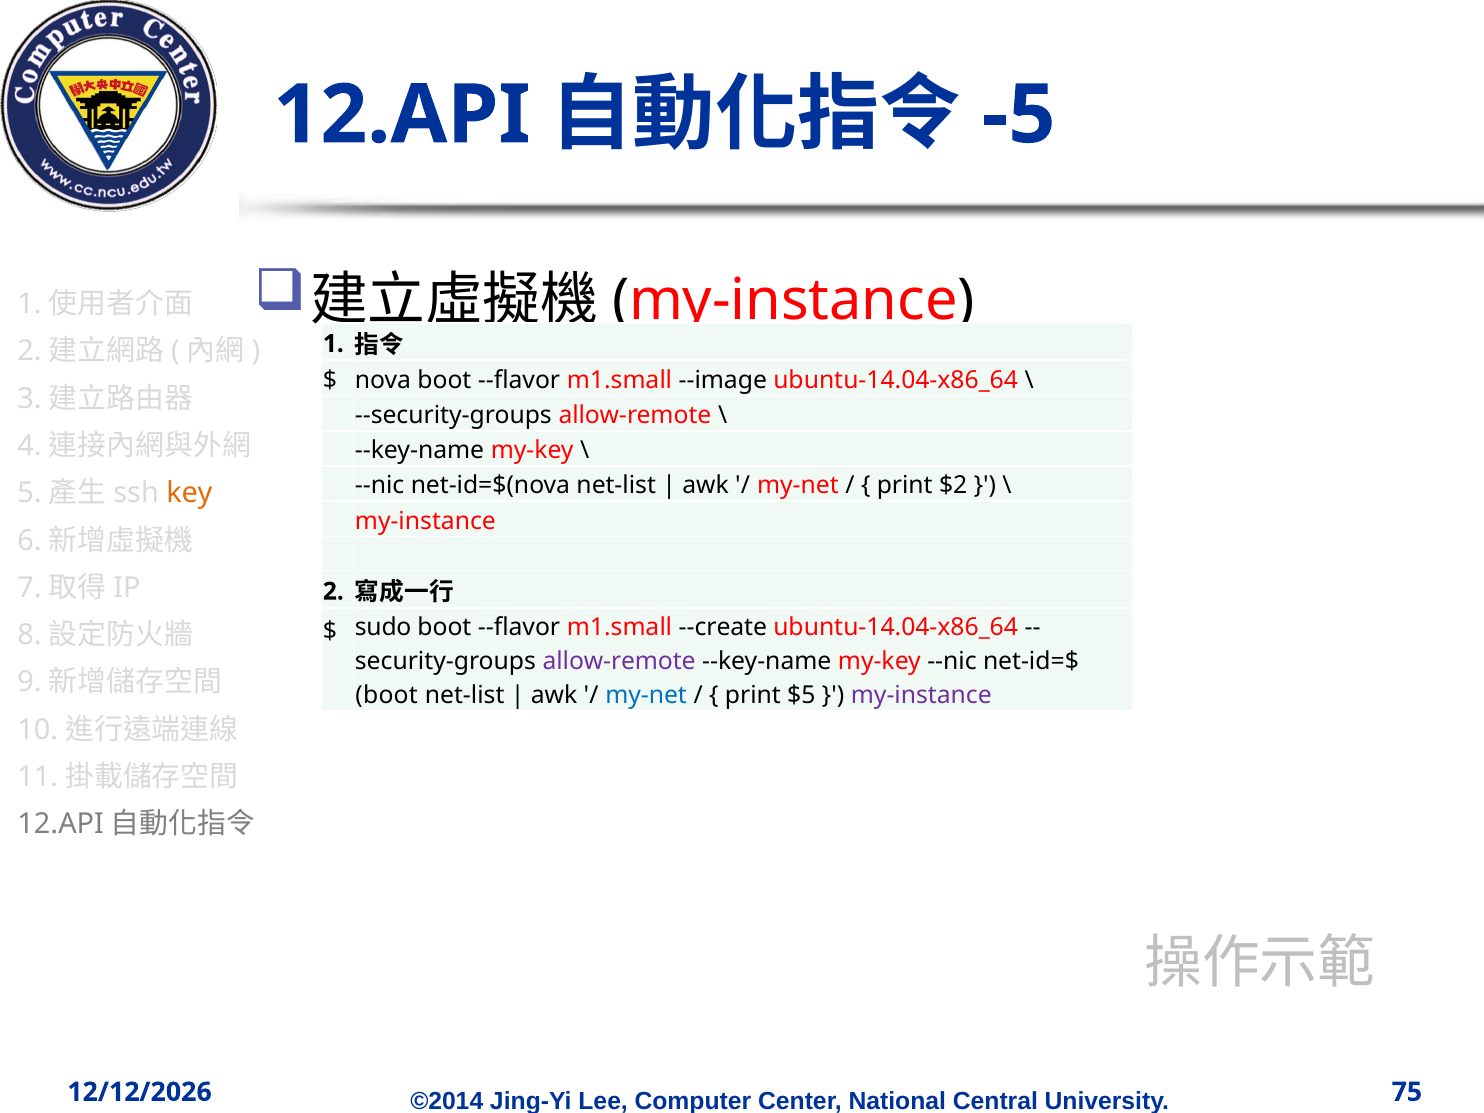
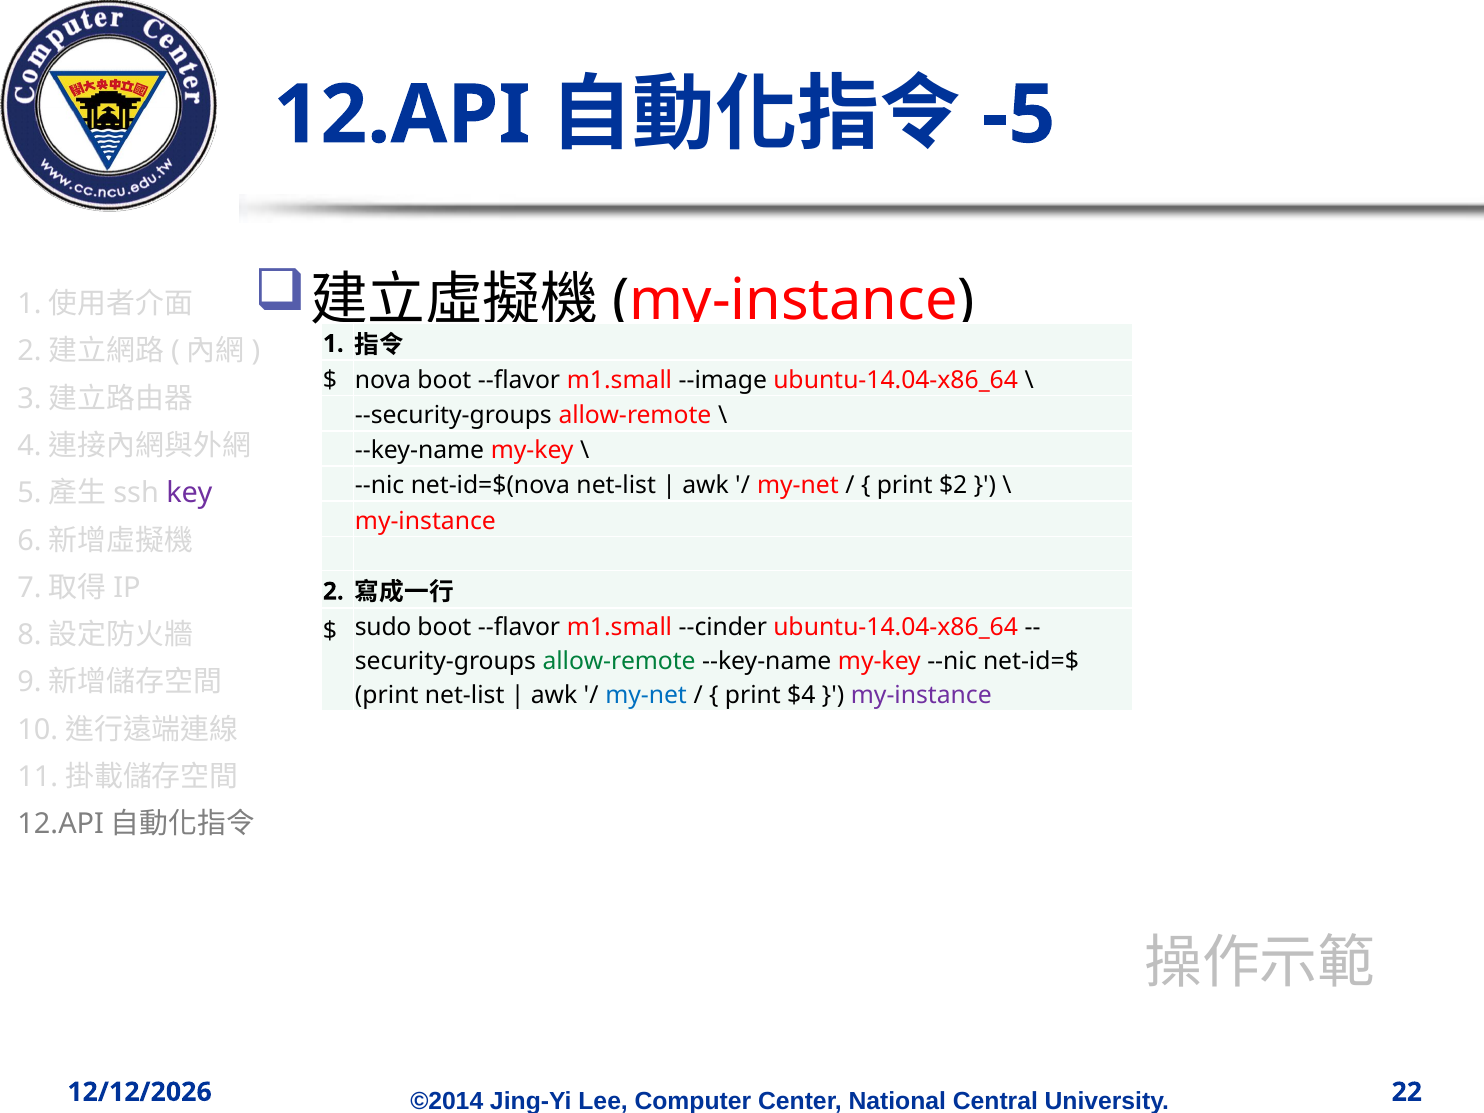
key colour: orange -> purple (189, 493)
--create: --create -> --cinder (723, 628)
allow-remote colour: purple -> green (619, 661)
boot: boot -> print (387, 695)
$5: $5 -> $4 (801, 695)
75: 75 -> 22 (1407, 1092)
